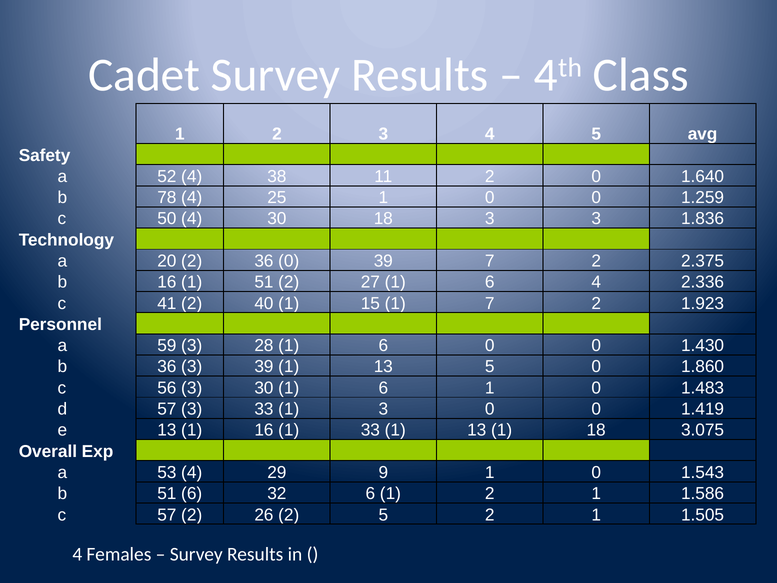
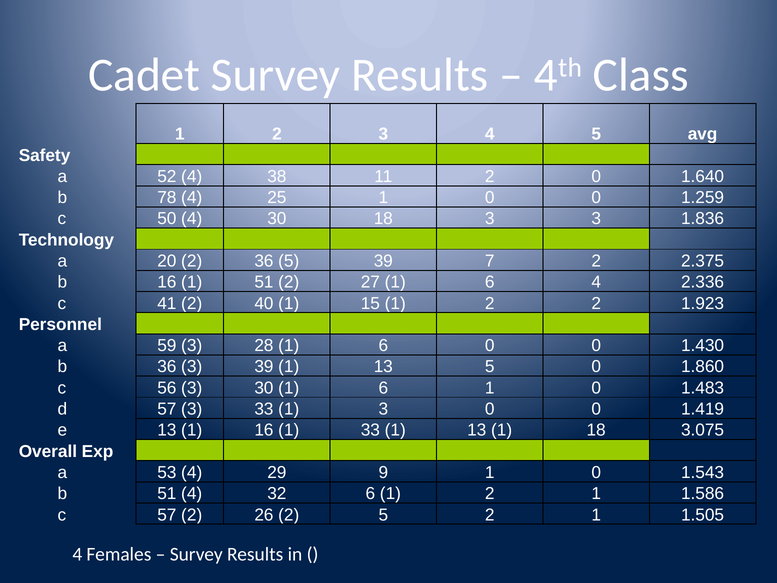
36 0: 0 -> 5 (289, 261)
15 1 7: 7 -> 2 (490, 303)
51 6: 6 -> 4 (192, 493)
